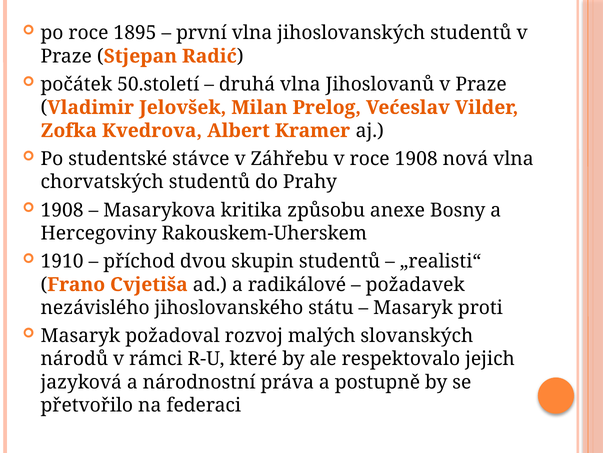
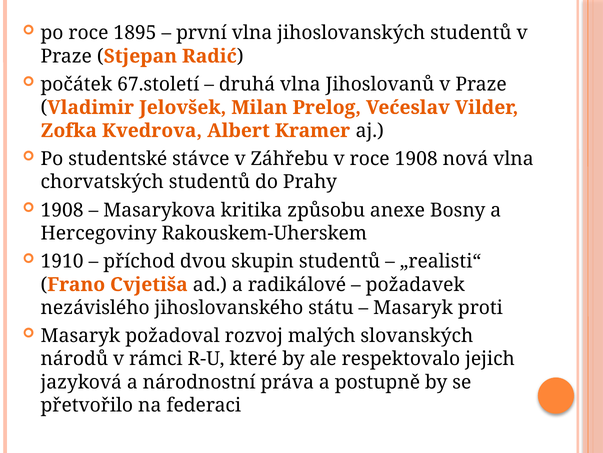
50.století: 50.století -> 67.století (158, 84)
